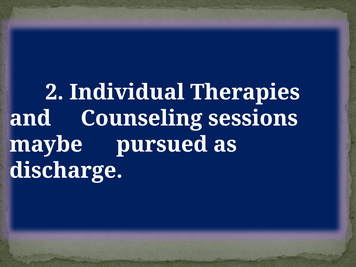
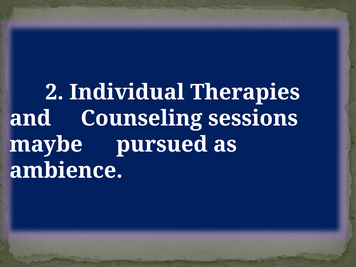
discharge: discharge -> ambience (66, 171)
